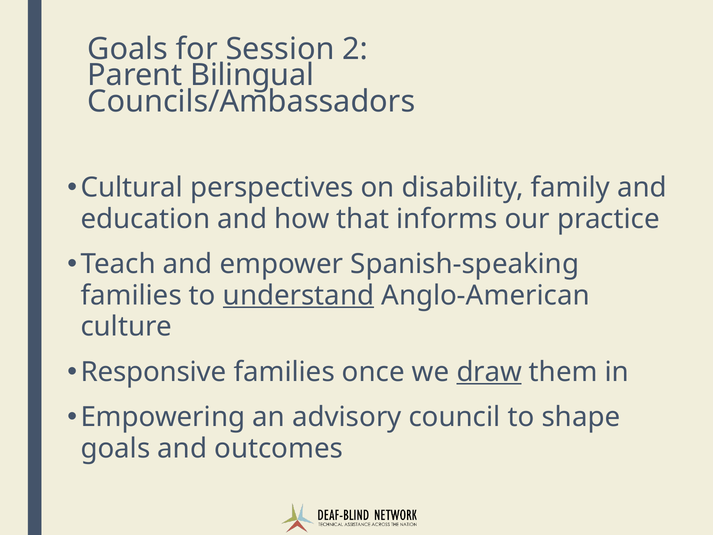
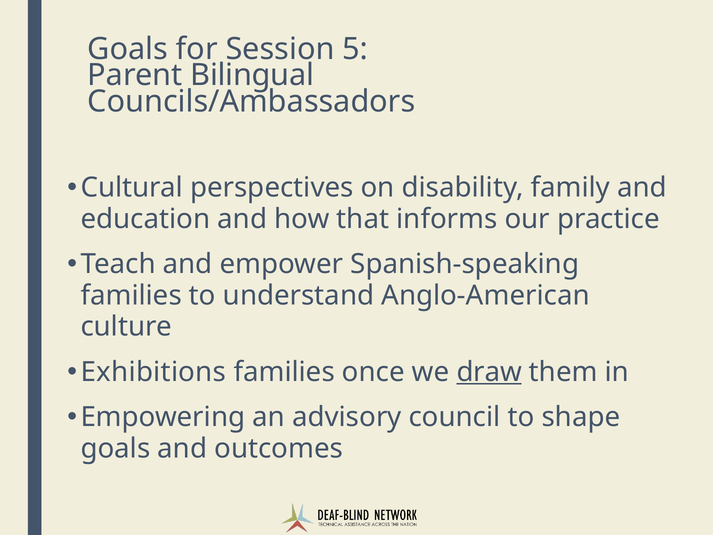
2: 2 -> 5 (355, 49)
understand underline: present -> none (299, 295)
Responsive: Responsive -> Exhibitions (153, 372)
